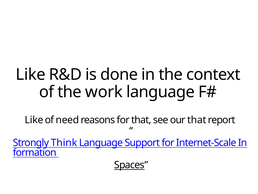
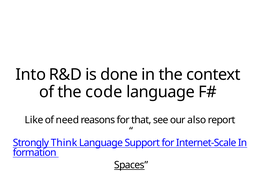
Like: Like -> Into (31, 74)
work: work -> code (104, 92)
our that: that -> also (197, 120)
